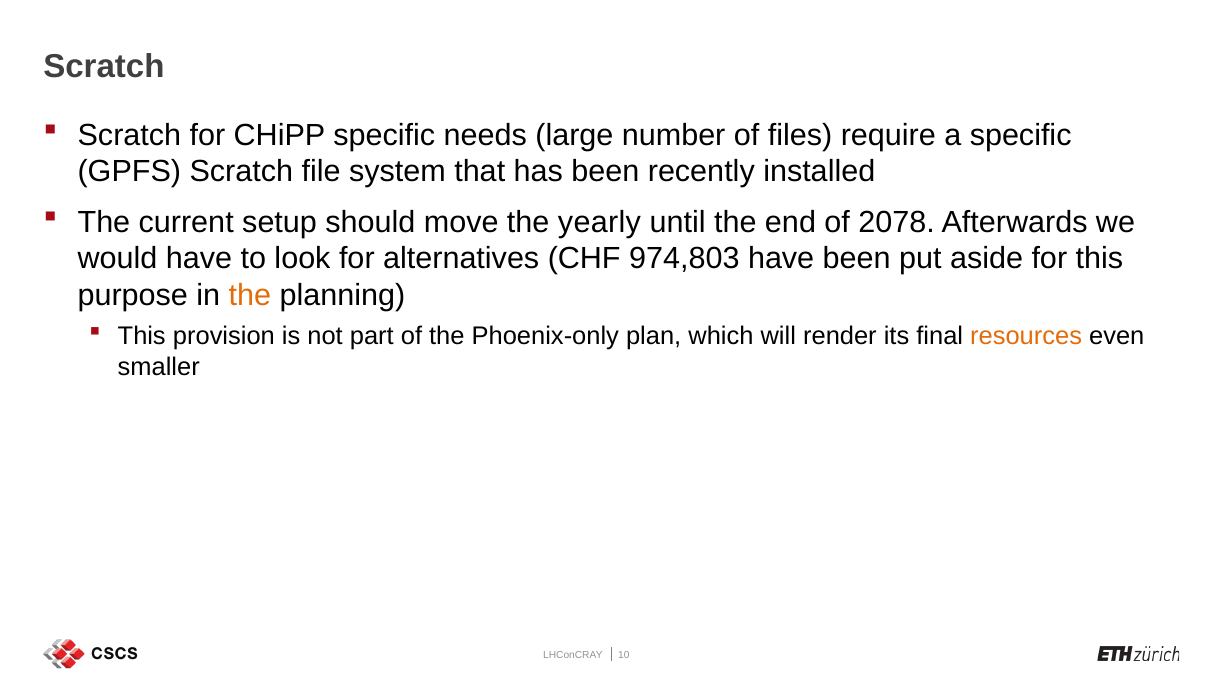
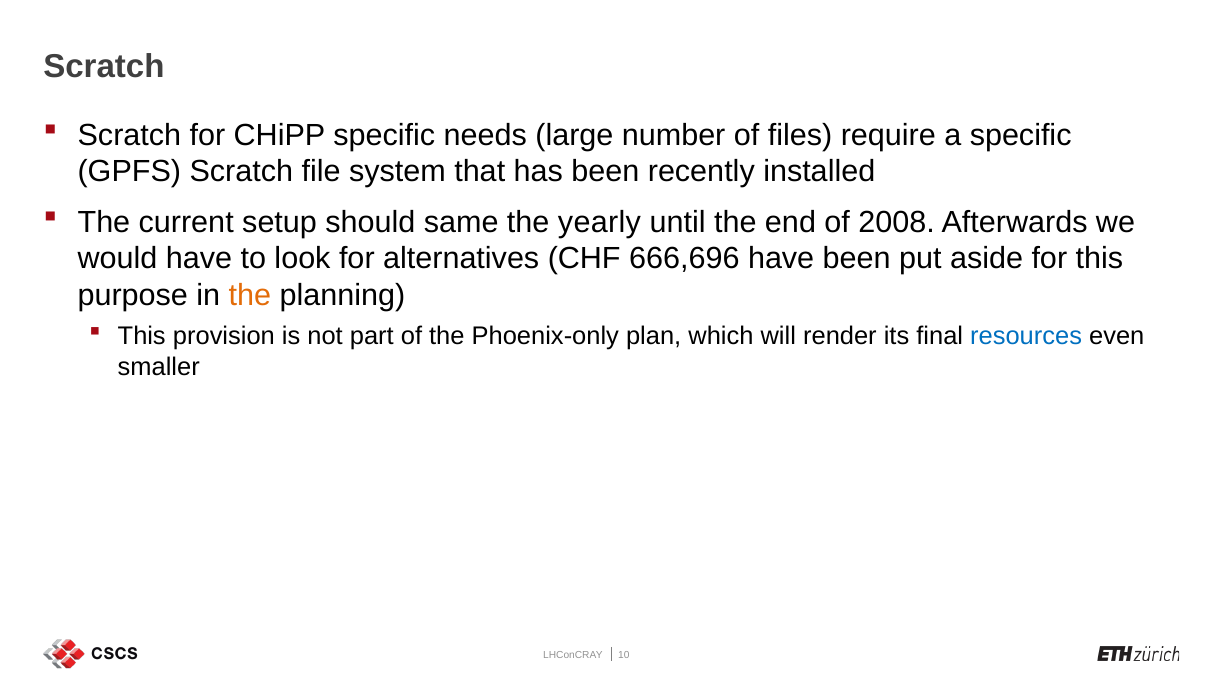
move: move -> same (461, 222)
2078: 2078 -> 2008 (897, 222)
974,803: 974,803 -> 666,696 (684, 259)
resources colour: orange -> blue (1026, 337)
